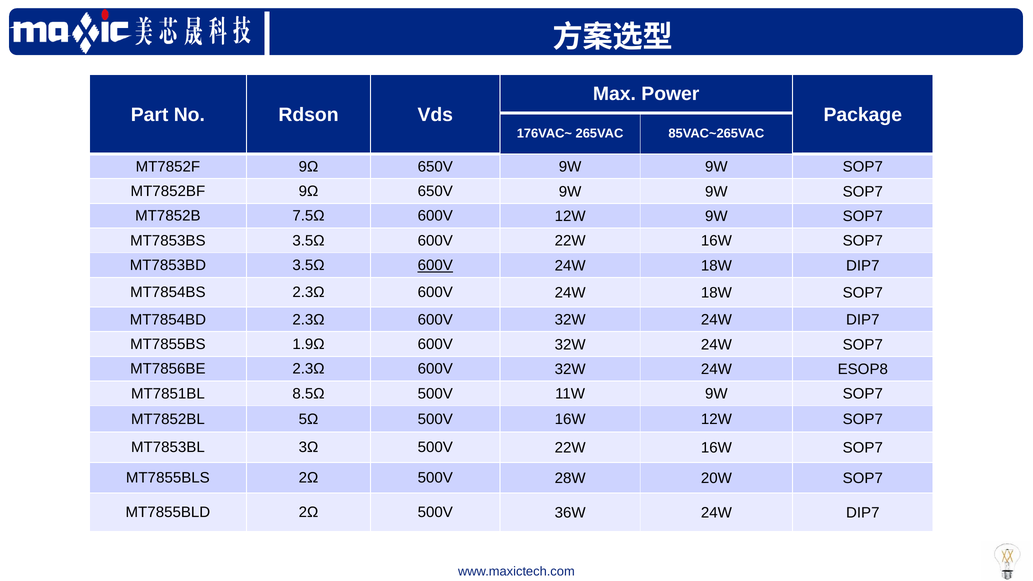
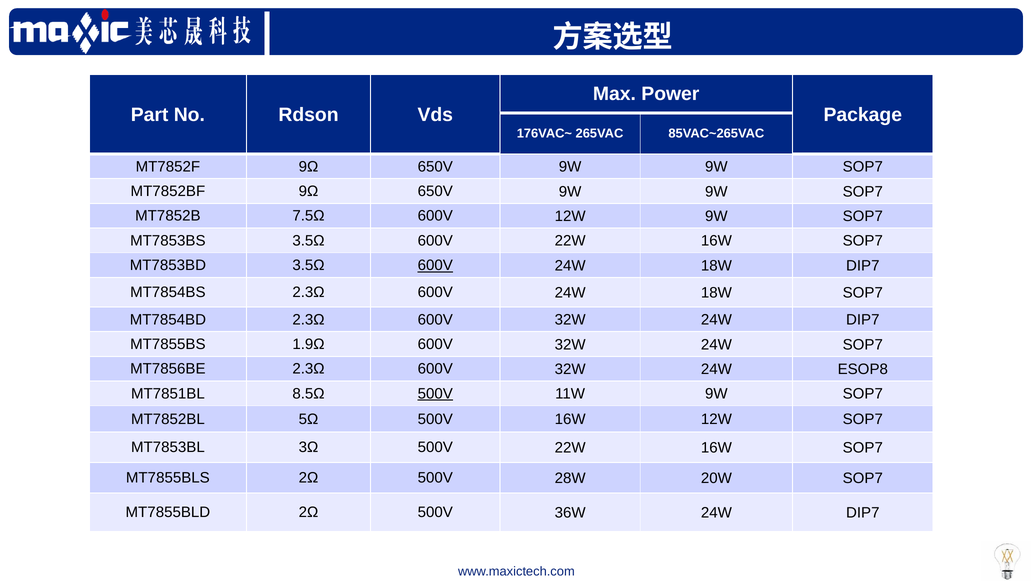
500V underline: none -> present (435, 394)
